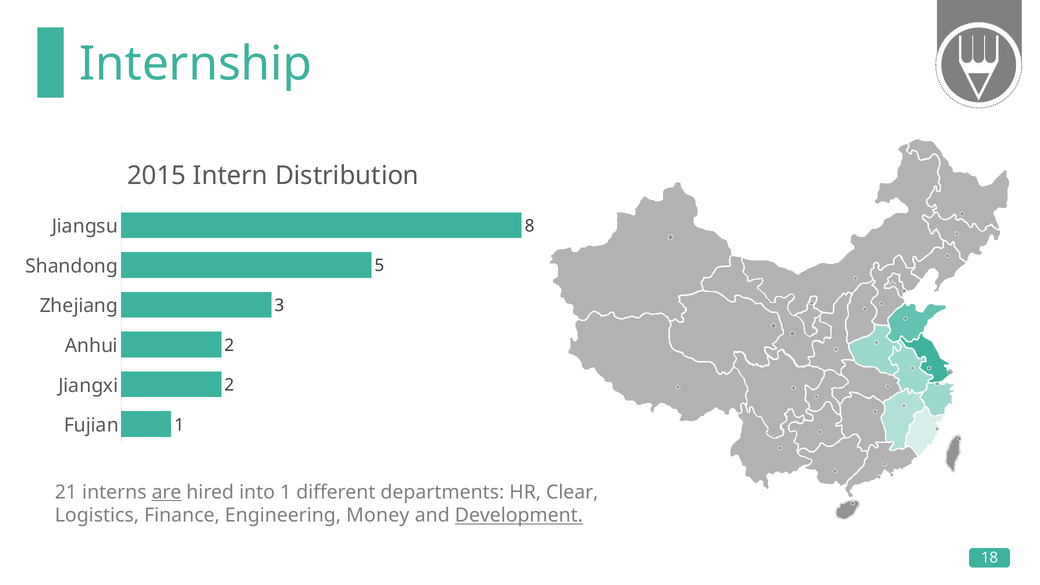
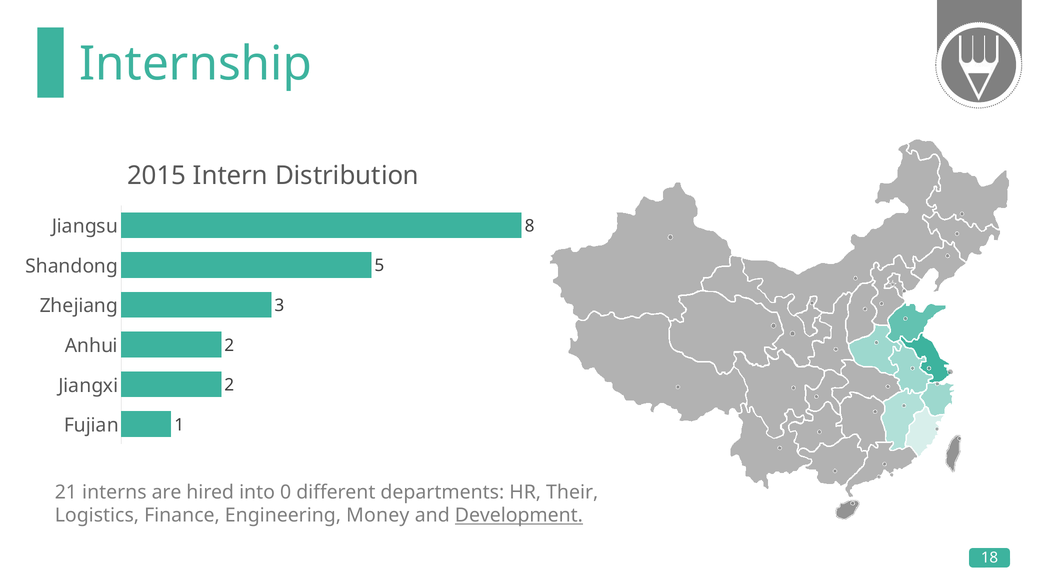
are underline: present -> none (167, 492)
into 1: 1 -> 0 (286, 492)
Clear: Clear -> Their (572, 492)
